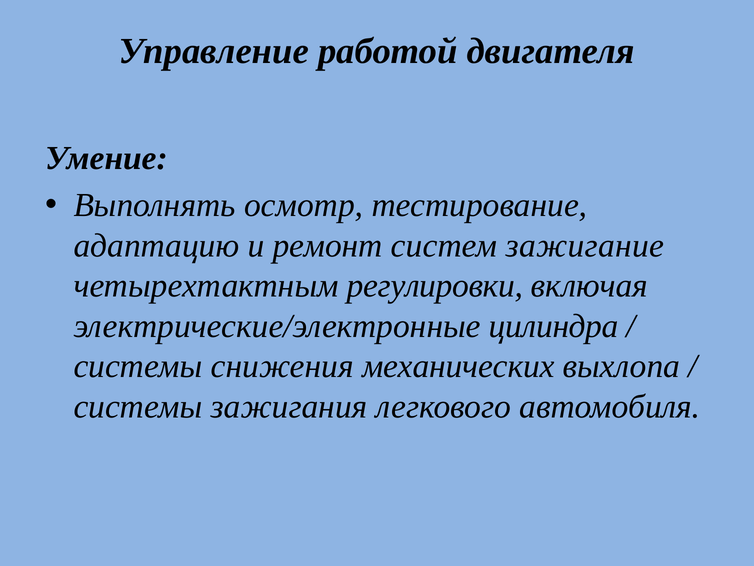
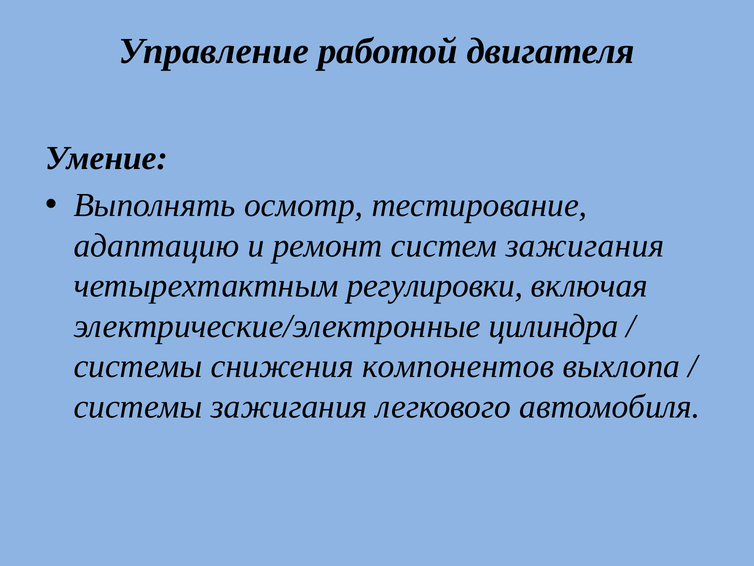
систем зажигание: зажигание -> зажигания (585, 245)
механических: механических -> компонентов (458, 366)
